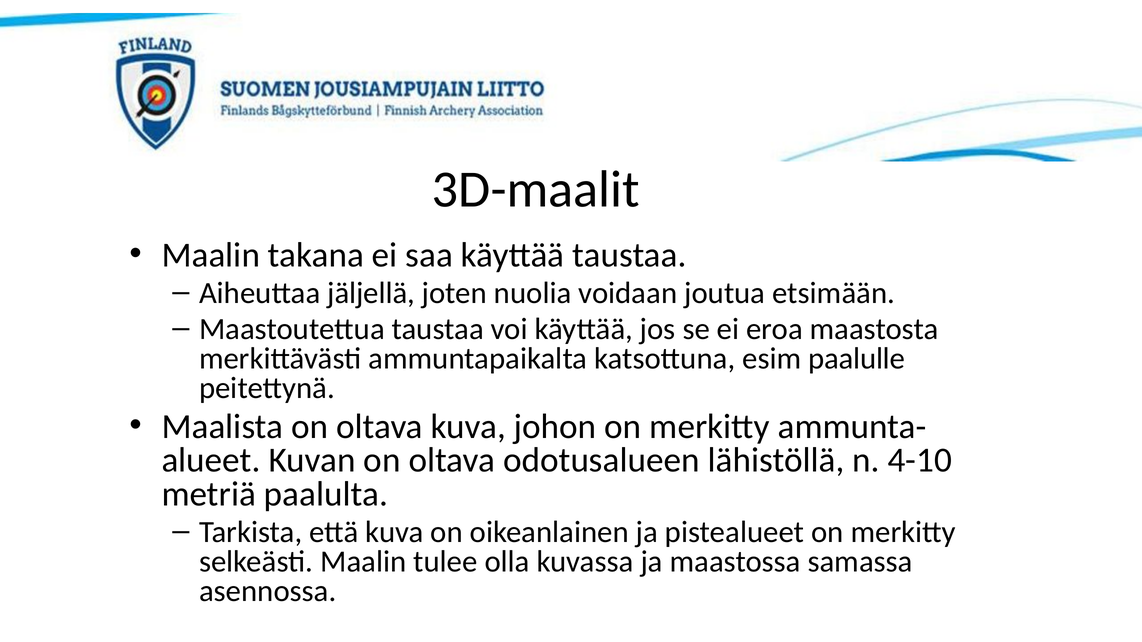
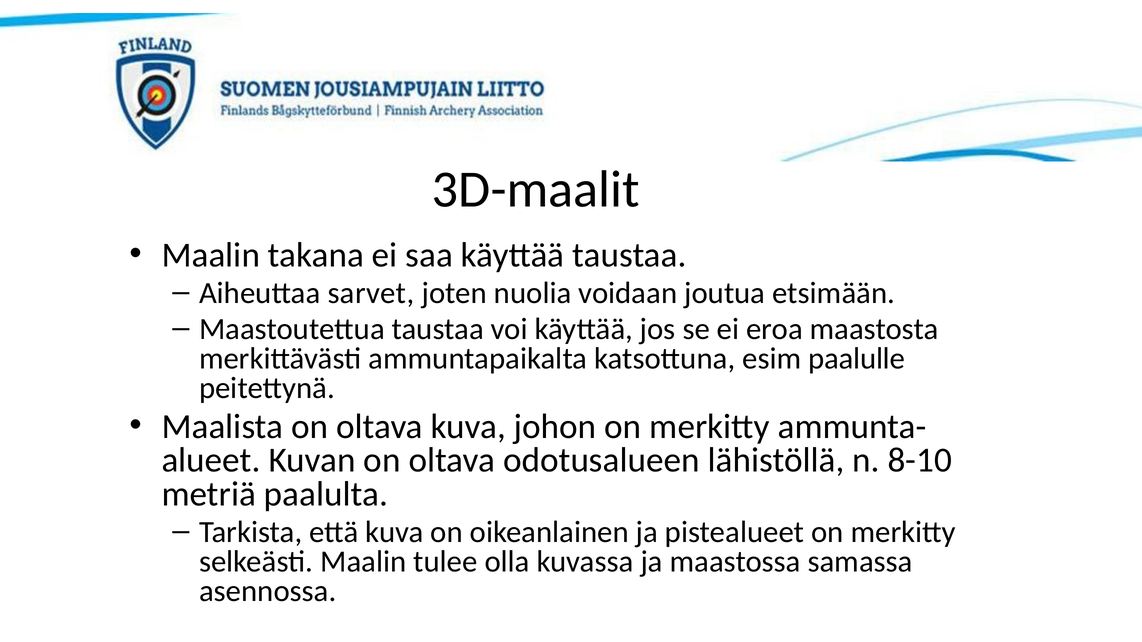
jäljellä: jäljellä -> sarvet (371, 293)
4-10: 4-10 -> 8-10 (920, 461)
